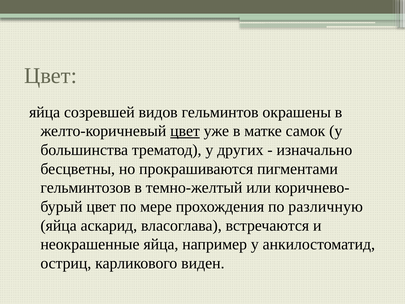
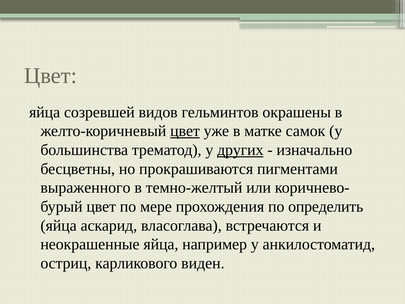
других underline: none -> present (240, 150)
гельминтозов: гельминтозов -> выраженного (85, 188)
различную: различную -> определить (326, 206)
